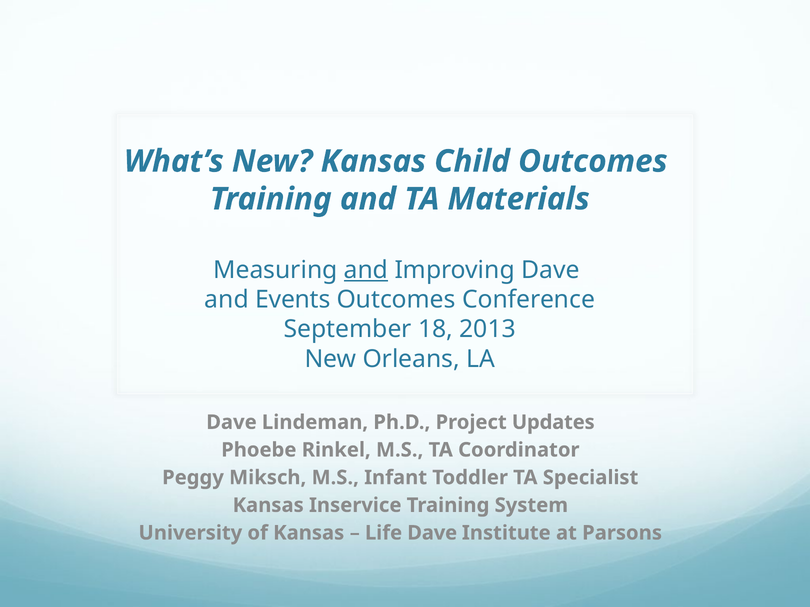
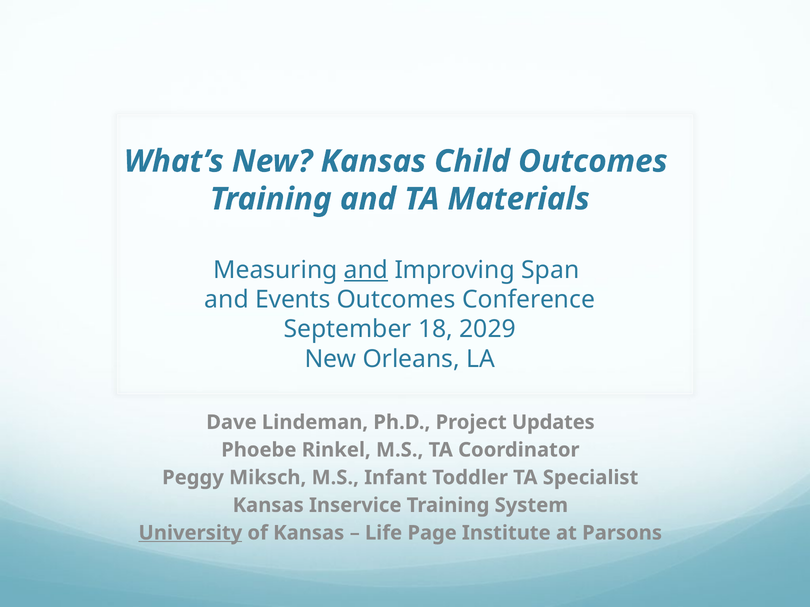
Improving Dave: Dave -> Span (550, 270)
2013: 2013 -> 2029 (488, 329)
University underline: none -> present (190, 533)
Life Dave: Dave -> Page (432, 533)
